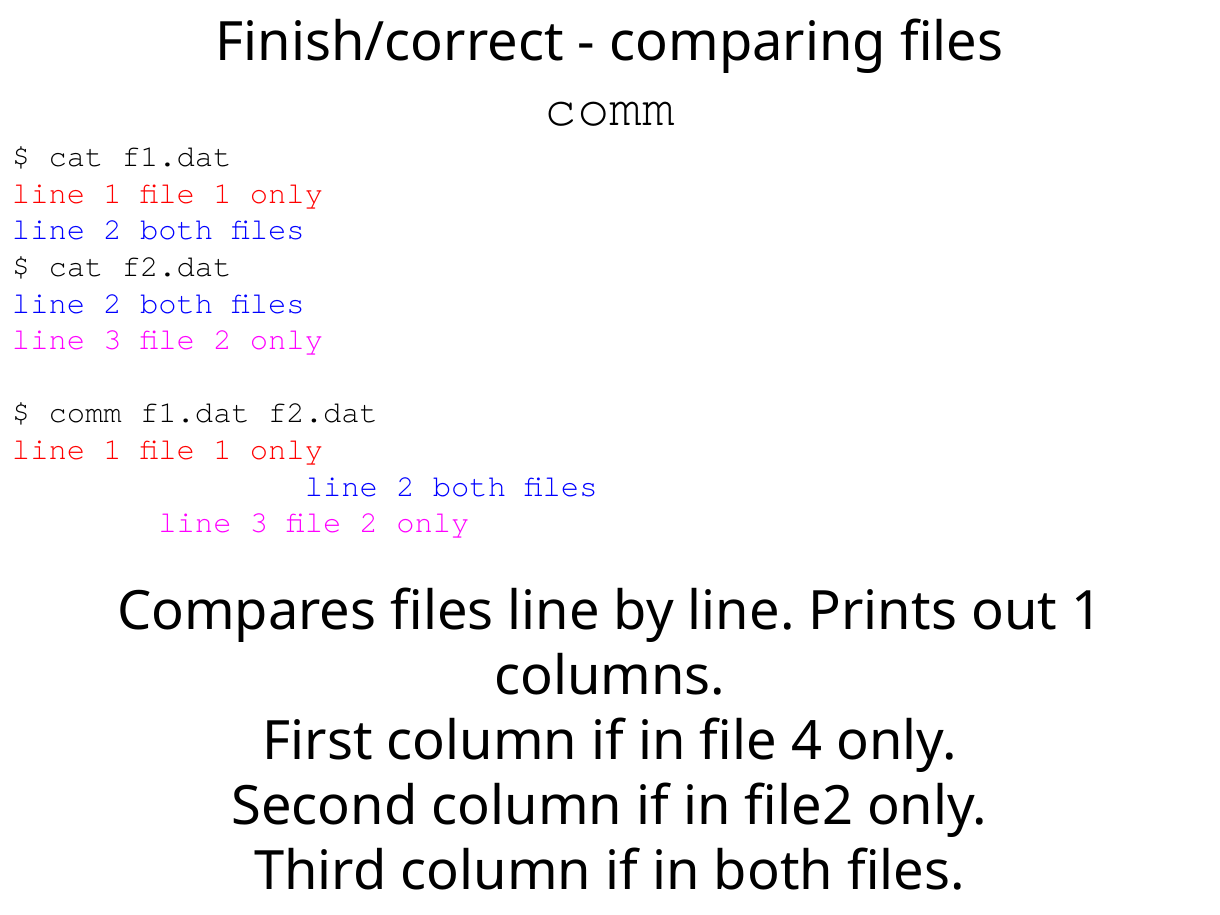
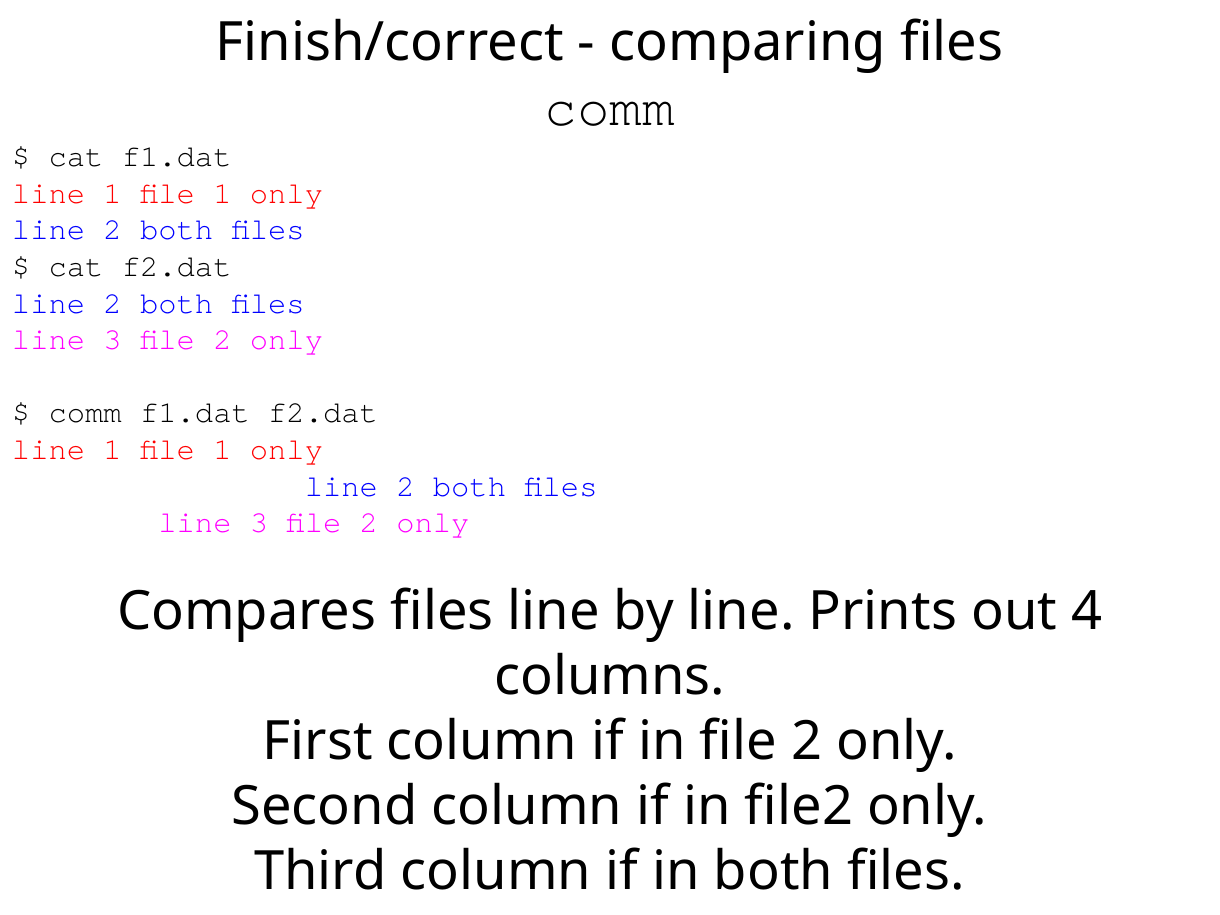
out 1: 1 -> 4 (1087, 612)
in file 4: 4 -> 2 (807, 742)
